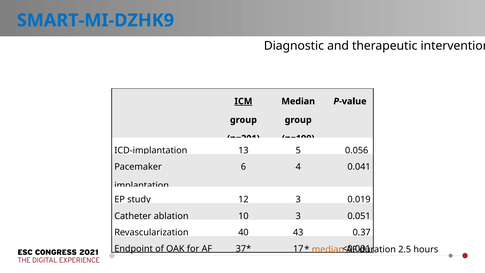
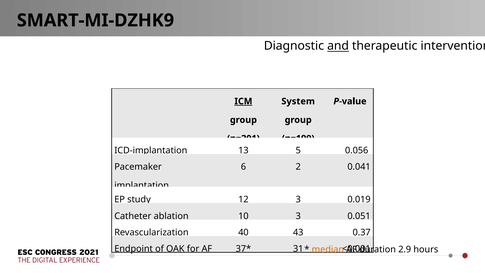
SMART-MI-DZHK9 colour: blue -> black (95, 20)
and underline: none -> present (338, 46)
Median: Median -> System (298, 101)
4: 4 -> 2 (298, 167)
17: 17 -> 31 (298, 249)
2.5: 2.5 -> 2.9 (405, 249)
